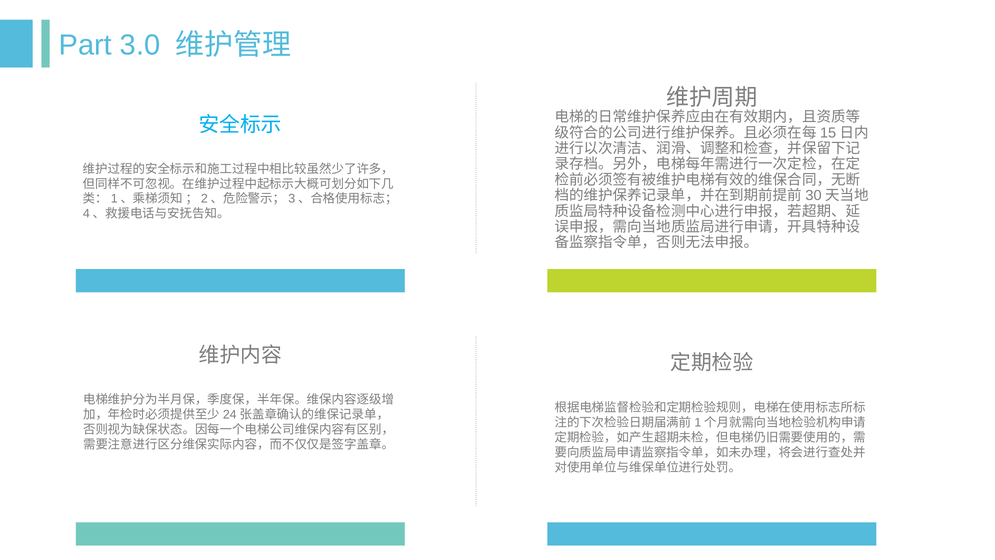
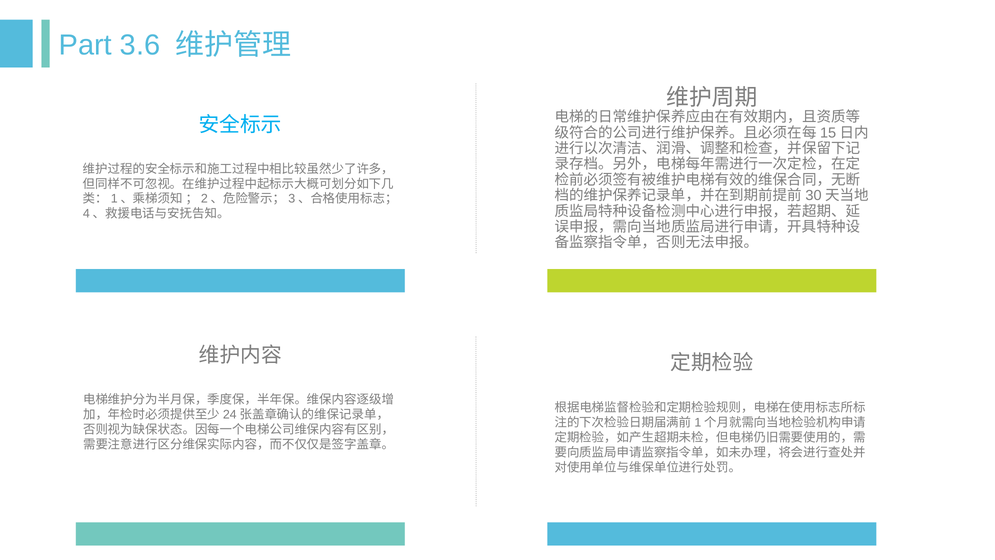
3.0: 3.0 -> 3.6 (140, 45)
